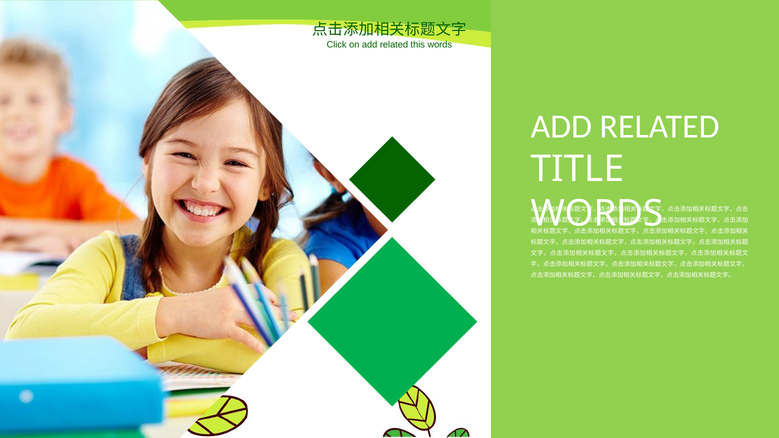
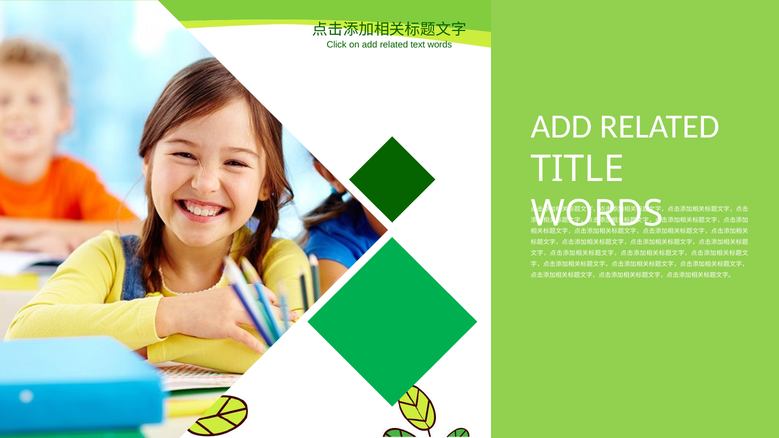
this: this -> text (418, 44)
